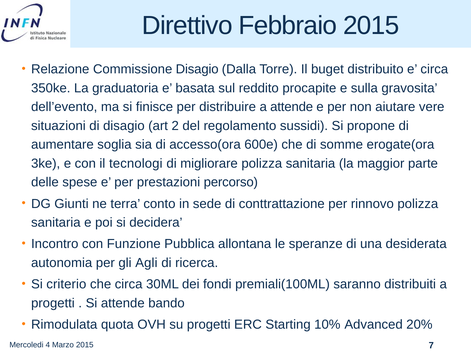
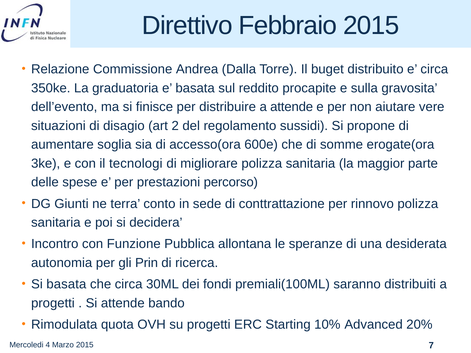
Commissione Disagio: Disagio -> Andrea (197, 69)
Agli: Agli -> Prin (147, 263)
Si criterio: criterio -> basata (66, 285)
